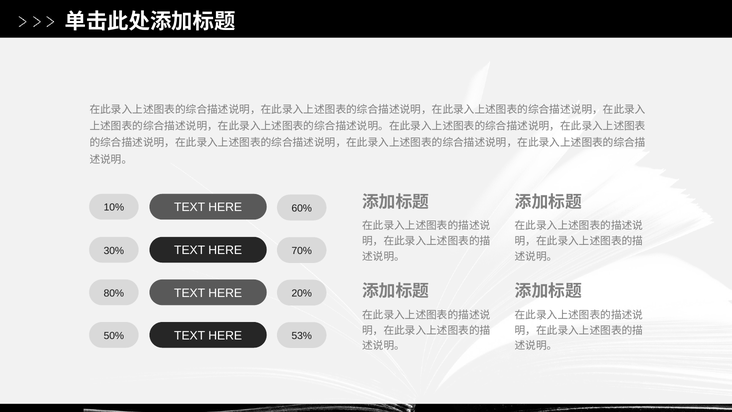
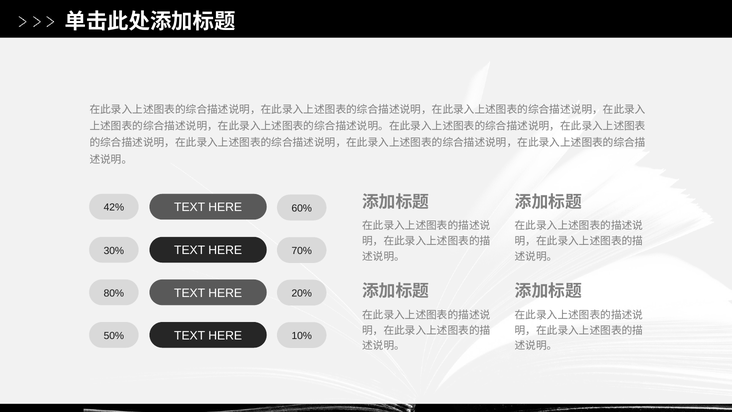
10%: 10% -> 42% (114, 207)
53%: 53% -> 10% (302, 336)
